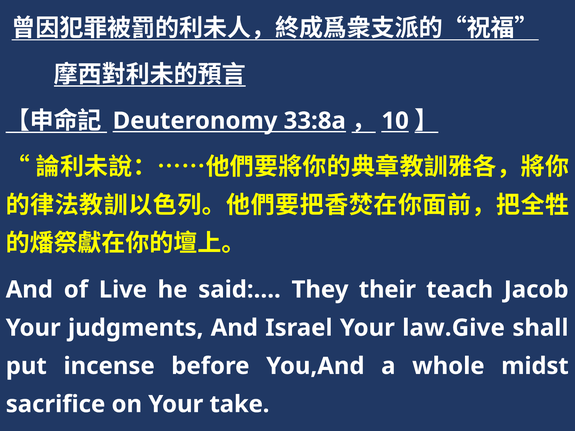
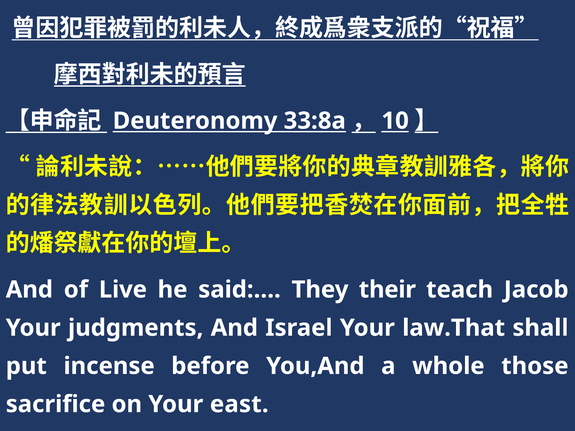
law.Give: law.Give -> law.That (454, 328)
midst: midst -> those (535, 366)
take: take -> east (239, 404)
